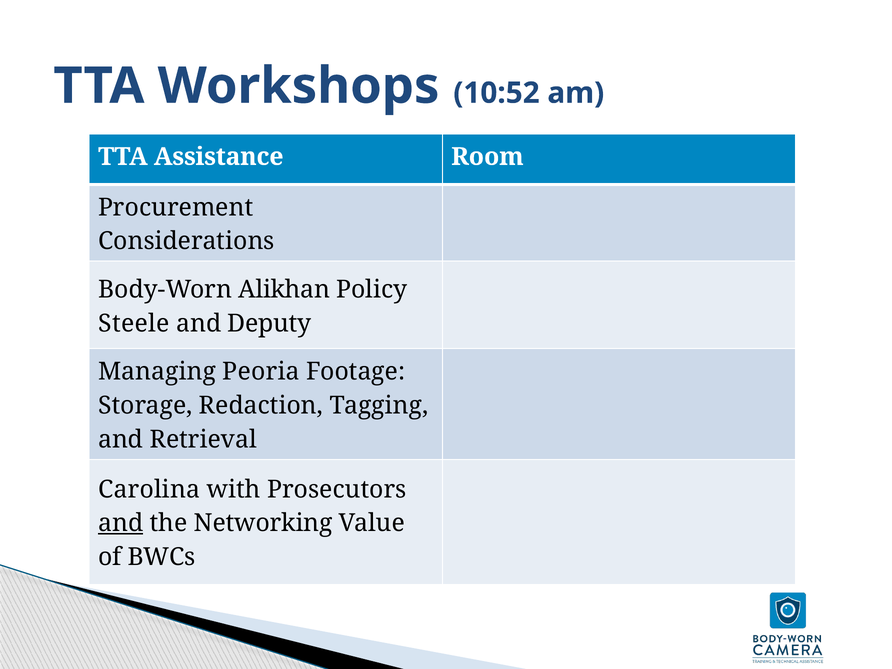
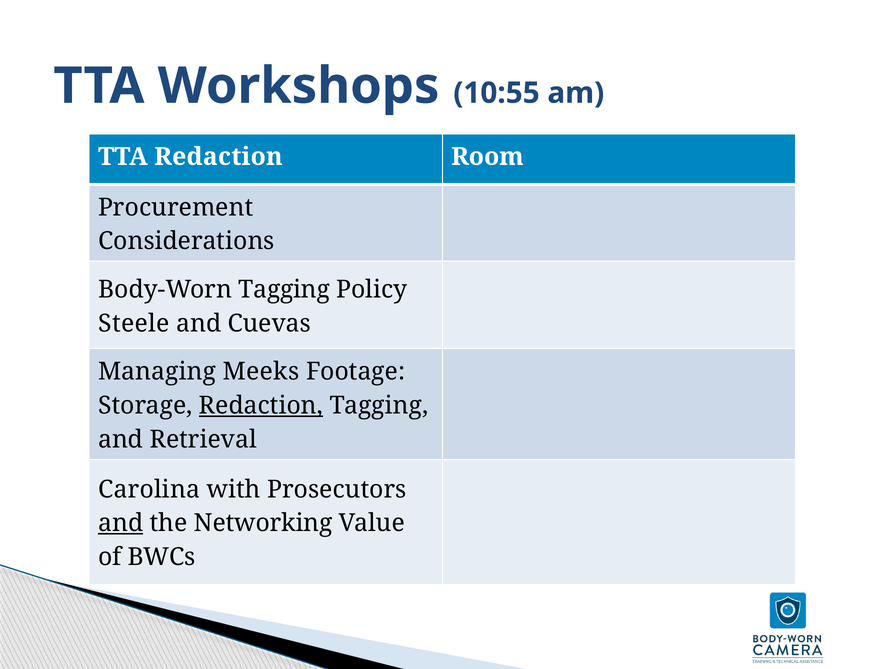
10:52: 10:52 -> 10:55 (497, 93)
TTA Assistance: Assistance -> Redaction (218, 157)
Body-Worn Alikhan: Alikhan -> Tagging (284, 289)
Deputy: Deputy -> Cuevas (269, 323)
Peoria: Peoria -> Meeks (261, 372)
Redaction underline: none -> present (261, 405)
